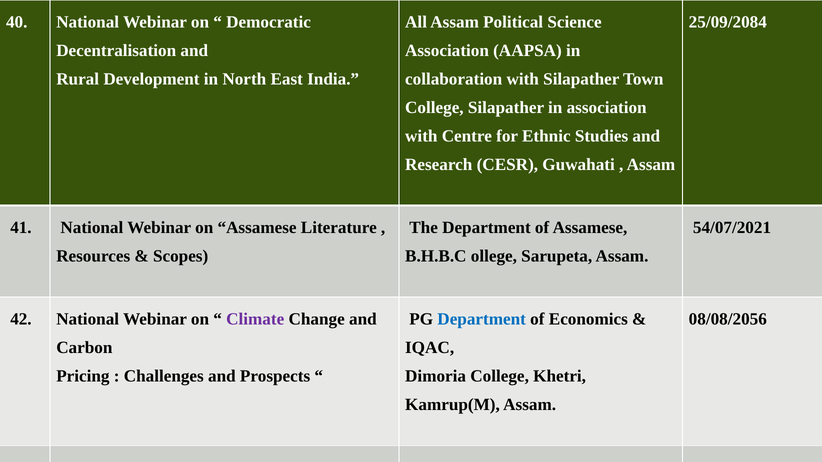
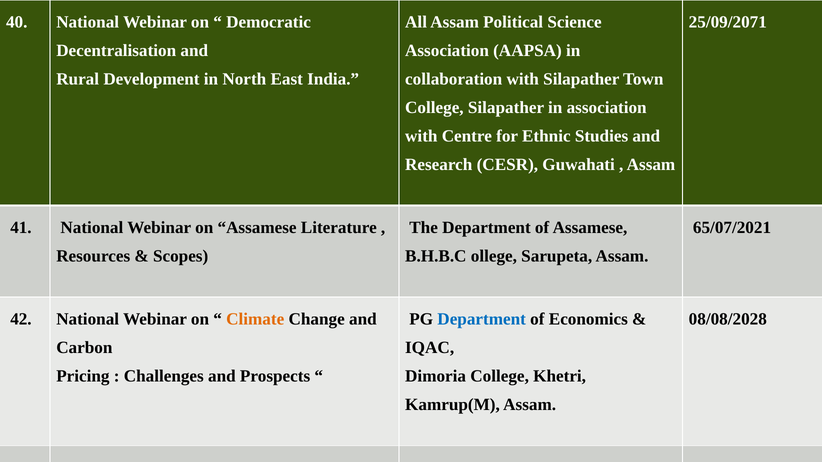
25/09/2084: 25/09/2084 -> 25/09/2071 (728, 22)
54/07/2021: 54/07/2021 -> 65/07/2021 (732, 228)
Climate colour: purple -> orange (255, 320)
08/08/2056: 08/08/2056 -> 08/08/2028 (728, 320)
